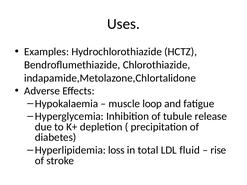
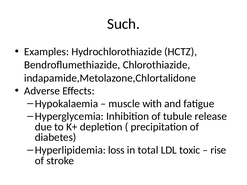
Uses: Uses -> Such (123, 24)
loop: loop -> with (152, 104)
fluid: fluid -> toxic (190, 150)
